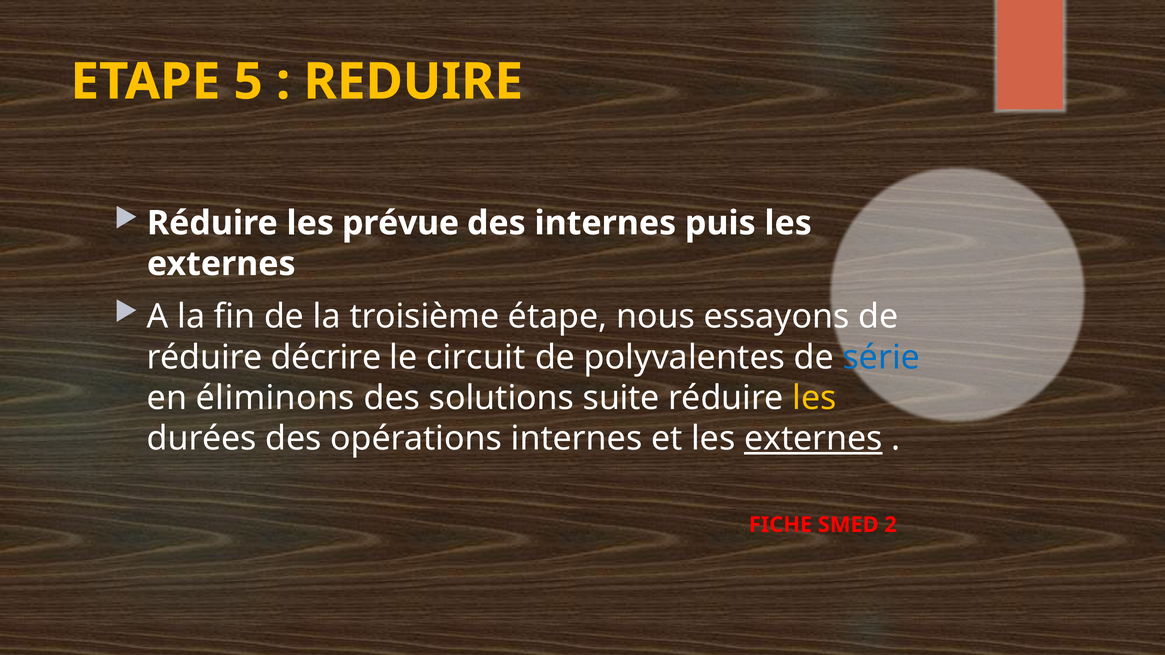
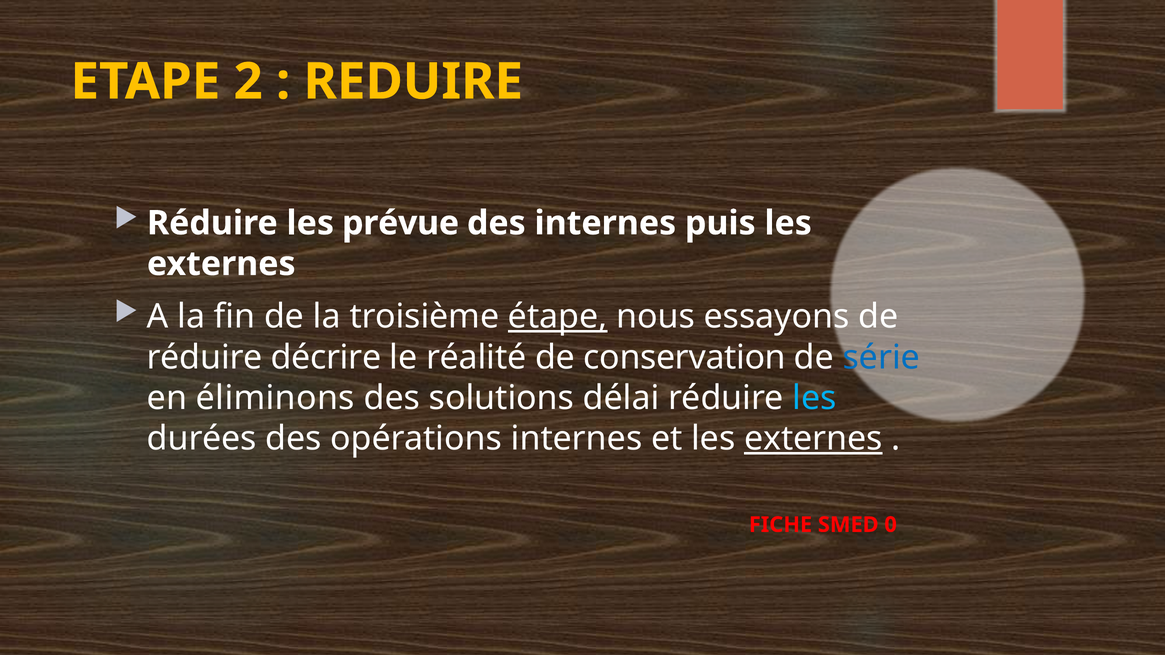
5: 5 -> 2 (248, 82)
étape underline: none -> present (558, 317)
circuit: circuit -> réalité (476, 357)
polyvalentes: polyvalentes -> conservation (685, 357)
suite: suite -> délai (621, 398)
les colour: yellow -> light blue (814, 398)
2: 2 -> 0 (891, 525)
